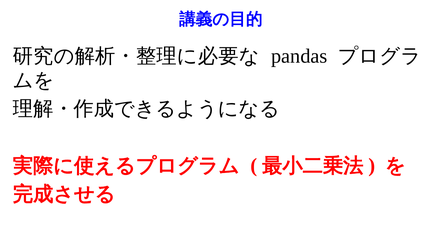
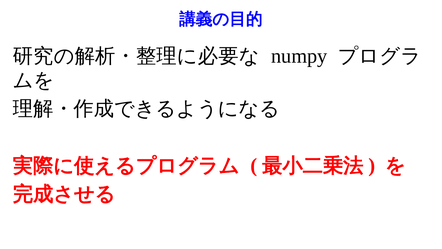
pandas: pandas -> numpy (299, 56)
